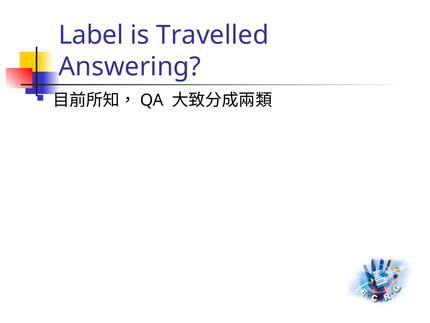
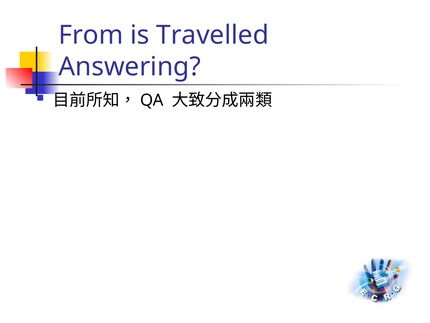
Label: Label -> From (91, 35)
